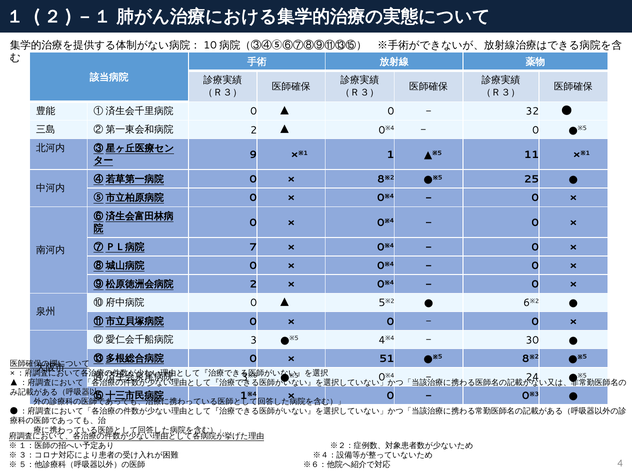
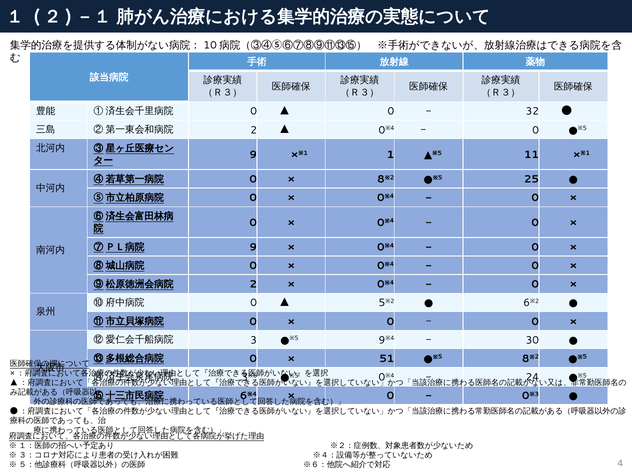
7: 7 -> 9 (253, 247)
●※5 4: 4 -> 9 (382, 340)
1: 1 -> 6 (244, 396)
